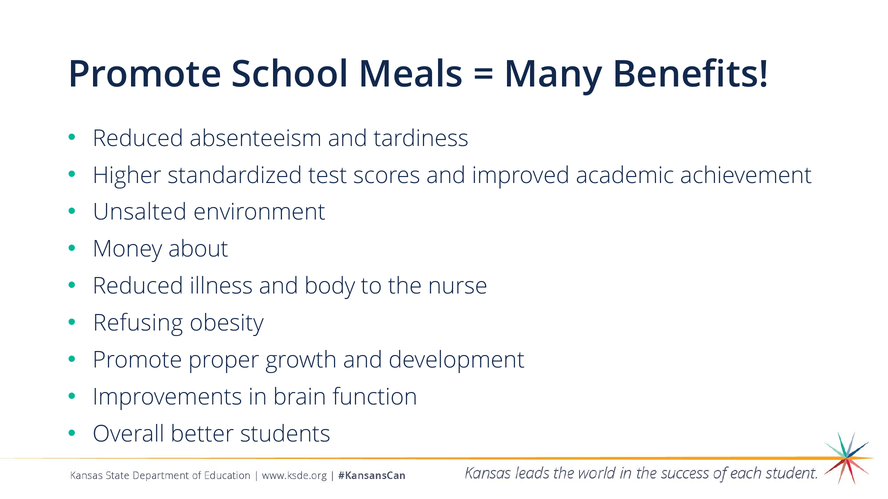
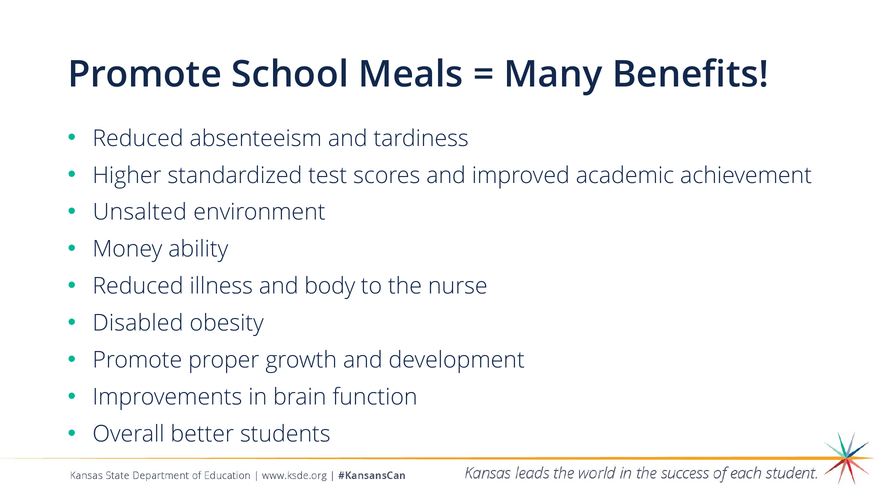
about: about -> ability (198, 250)
Refusing: Refusing -> Disabled (138, 324)
